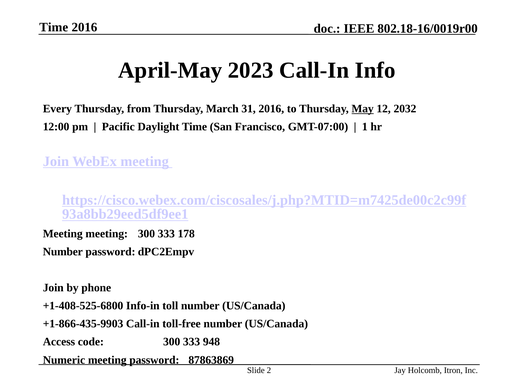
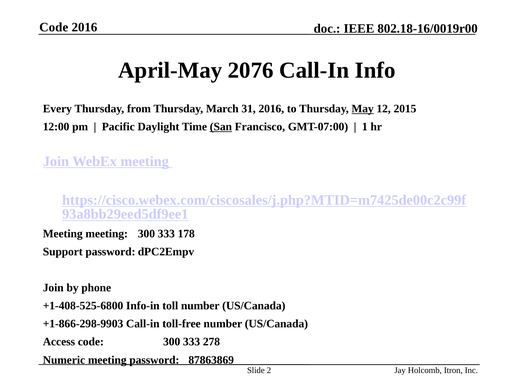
Time: Time -> Code (54, 27)
2023: 2023 -> 2076 (251, 70)
2032: 2032 -> 2015 (405, 109)
San underline: none -> present (221, 127)
Number: Number -> Support (63, 251)
+1-866-435-9903: +1-866-435-9903 -> +1-866-298-9903 (83, 323)
948: 948 -> 278 (211, 341)
